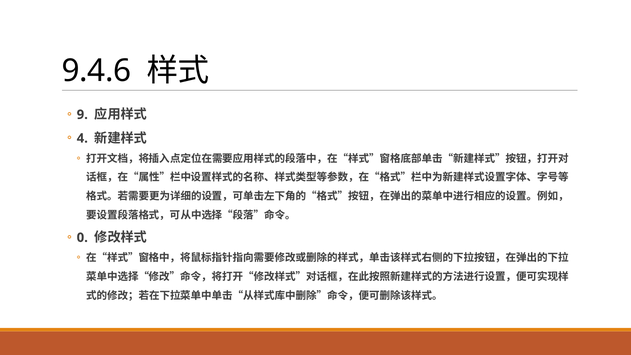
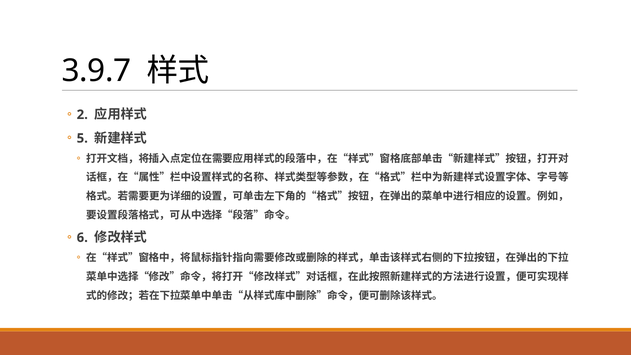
9.4.6: 9.4.6 -> 3.9.7 (96, 71)
9: 9 -> 2 (82, 115)
4: 4 -> 5 (82, 138)
0: 0 -> 6 (82, 238)
